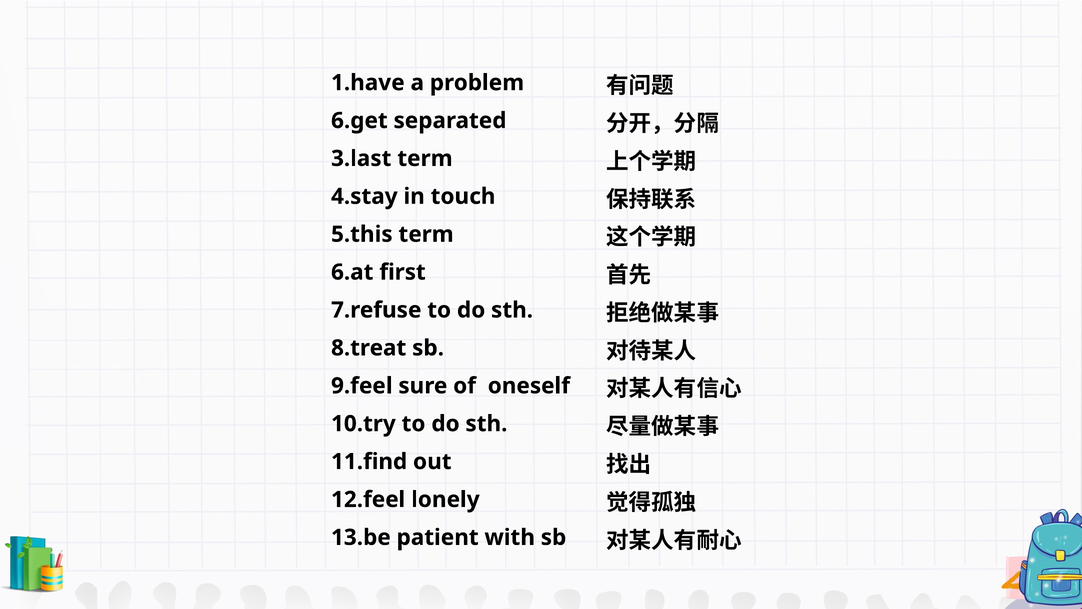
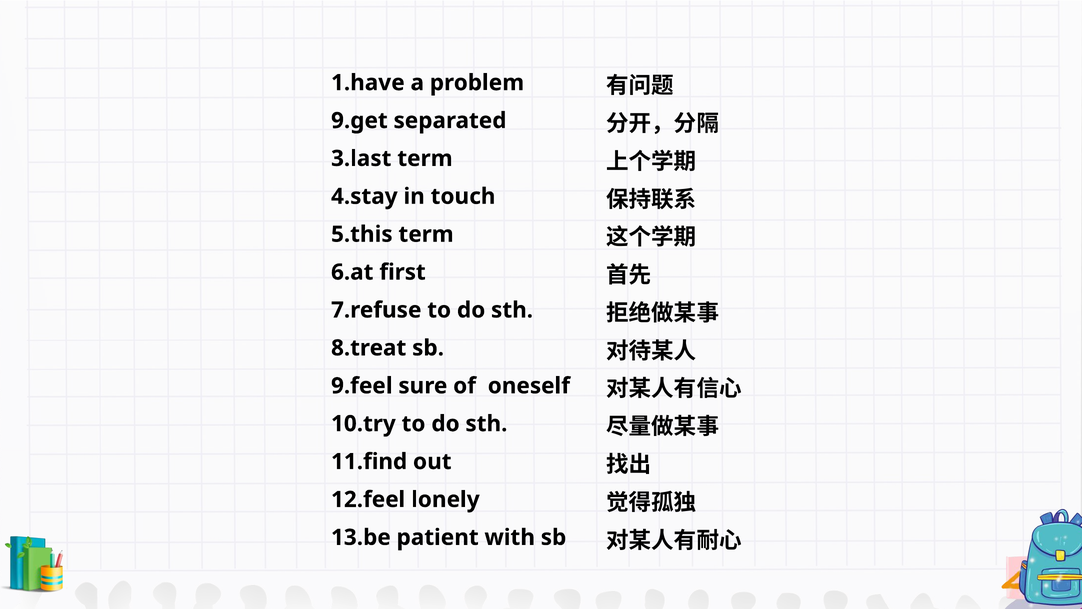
6.get: 6.get -> 9.get (359, 121)
